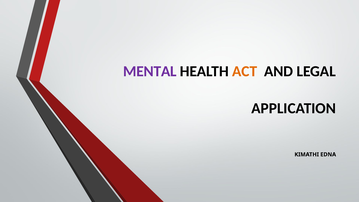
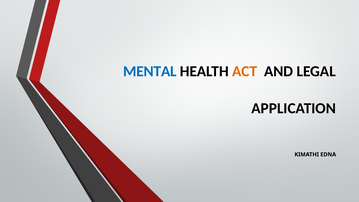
MENTAL colour: purple -> blue (150, 71)
